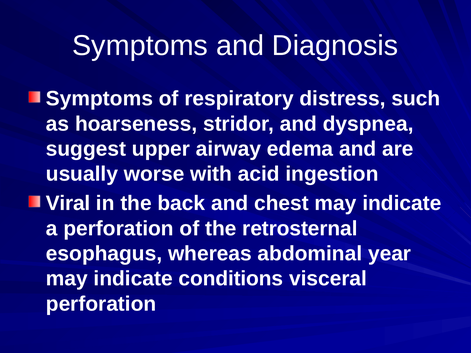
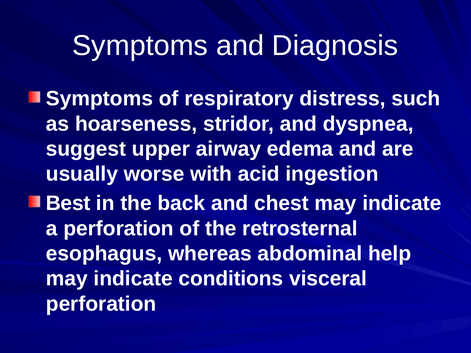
Viral: Viral -> Best (68, 204)
year: year -> help (390, 254)
